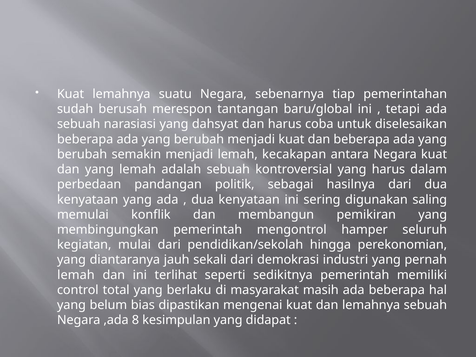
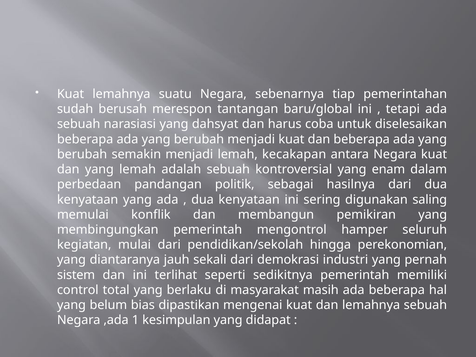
yang harus: harus -> enam (388, 169)
lemah: lemah -> sistem (76, 275)
8: 8 -> 1 (135, 320)
